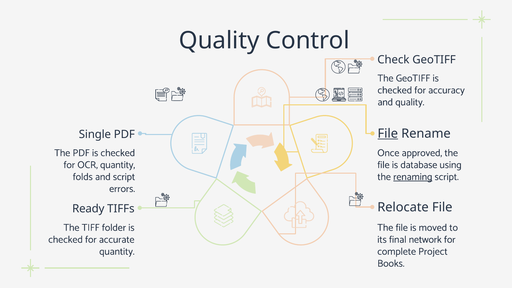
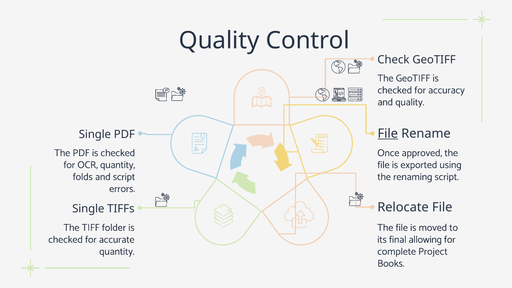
database: database -> exported (419, 165)
renaming underline: present -> none (413, 177)
Ready: Ready -> Single (88, 209)
network: network -> allowing (425, 239)
